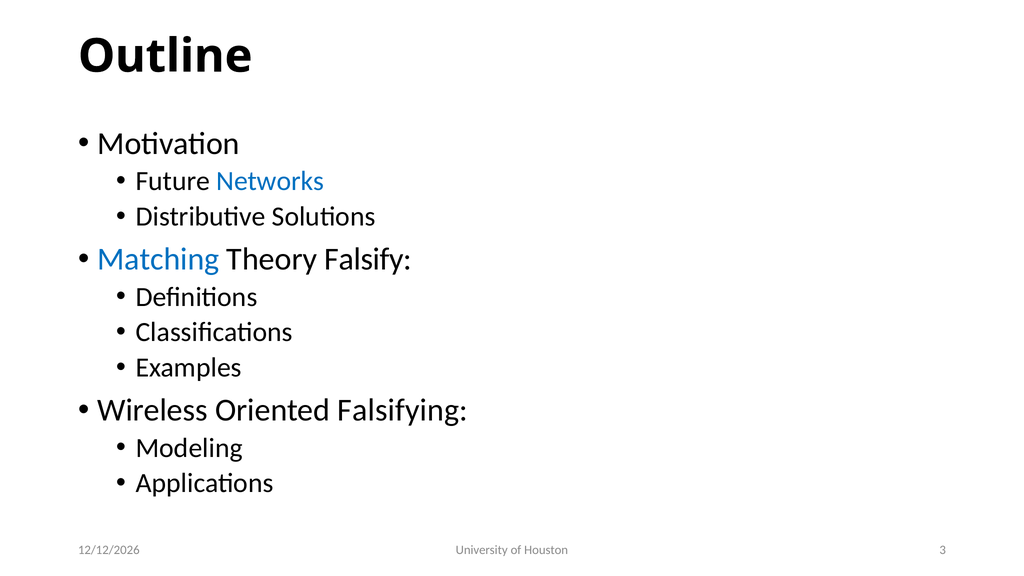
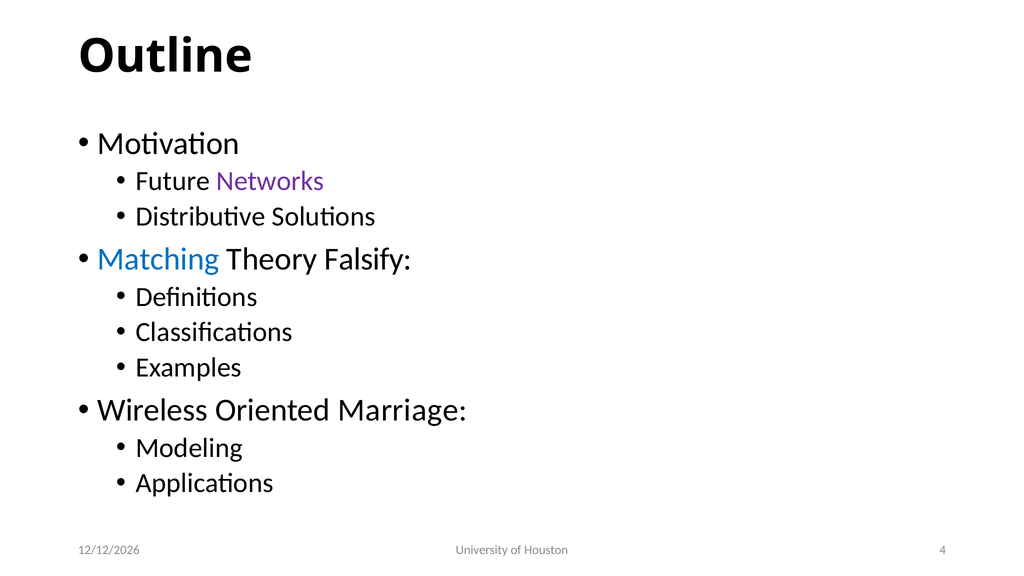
Networks colour: blue -> purple (270, 181)
Falsifying: Falsifying -> Marriage (403, 410)
3: 3 -> 4 (943, 550)
